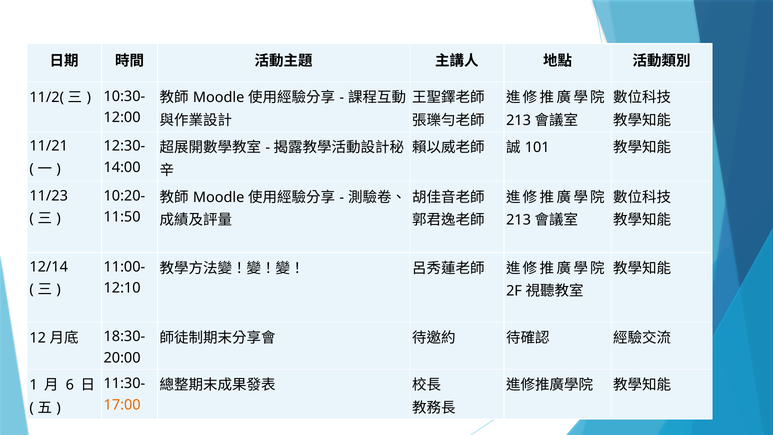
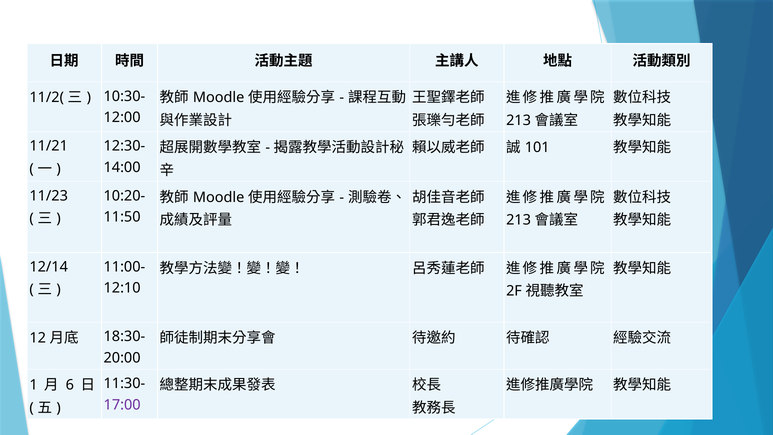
17:00 colour: orange -> purple (122, 405)
